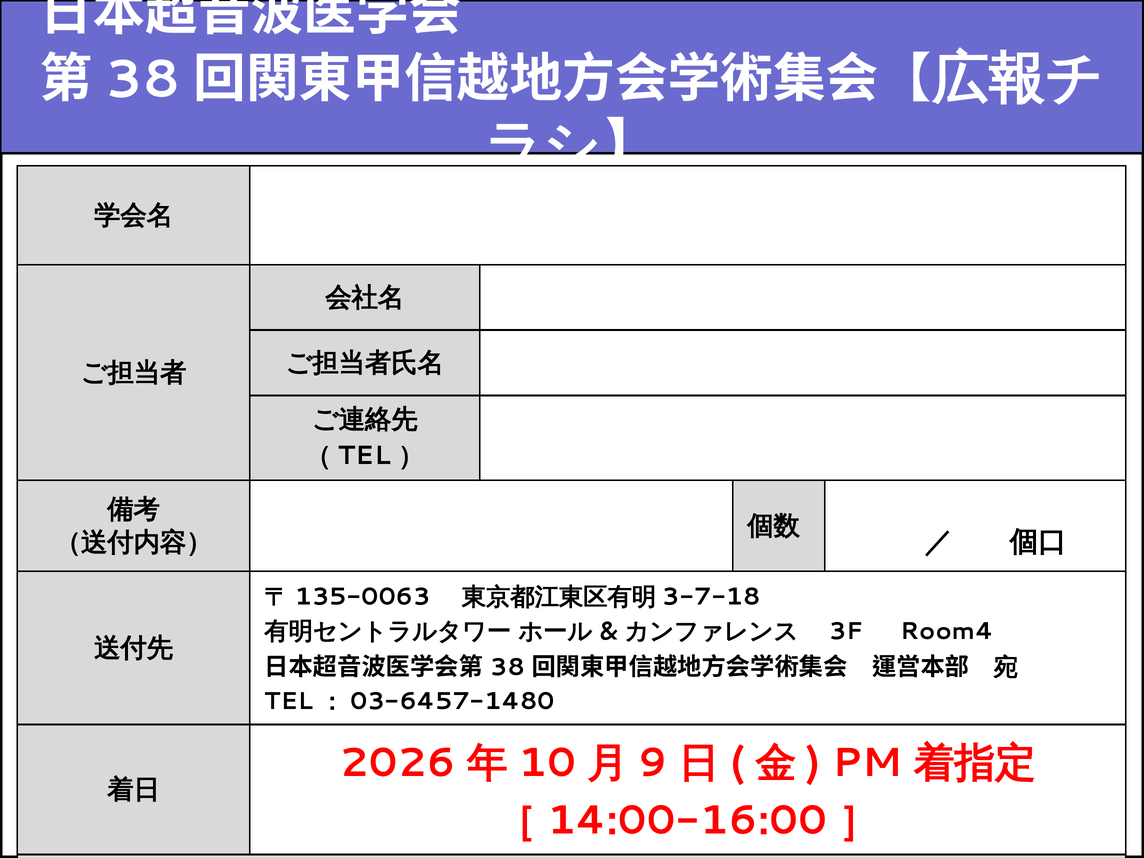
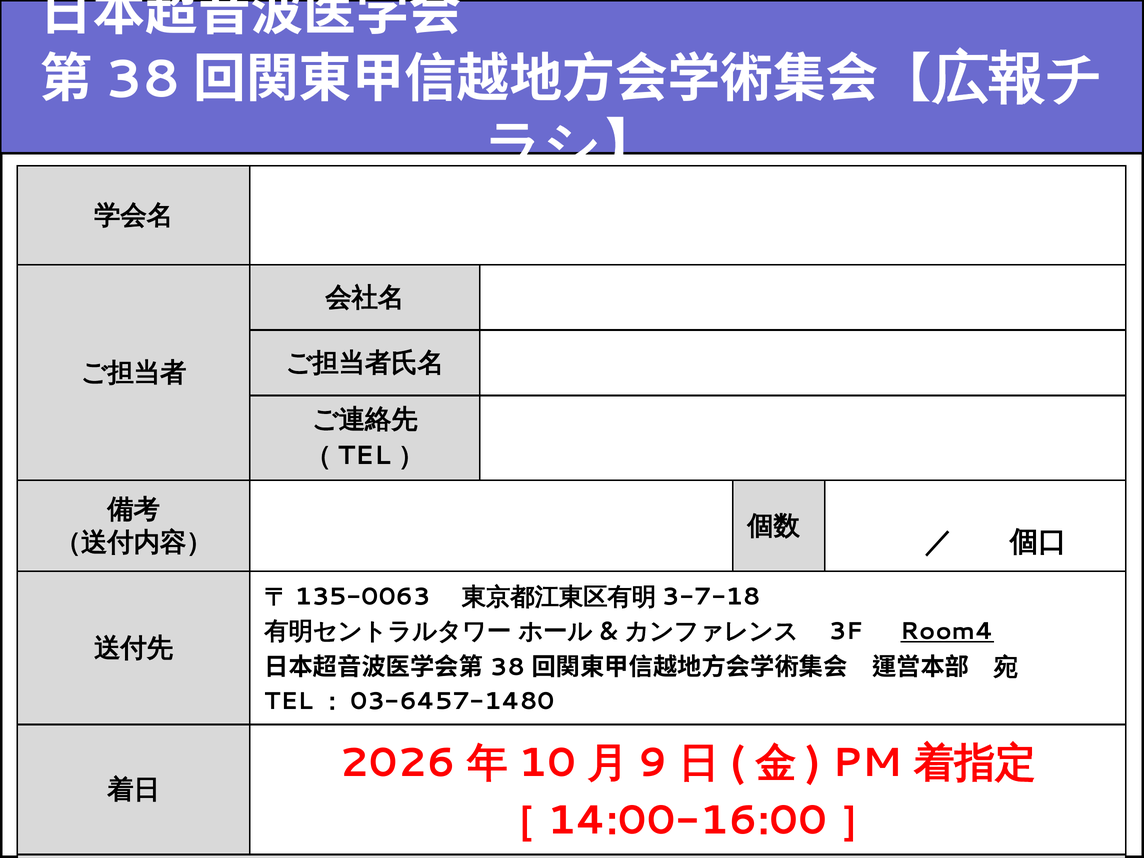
Room4 underline: none -> present (947, 631)
